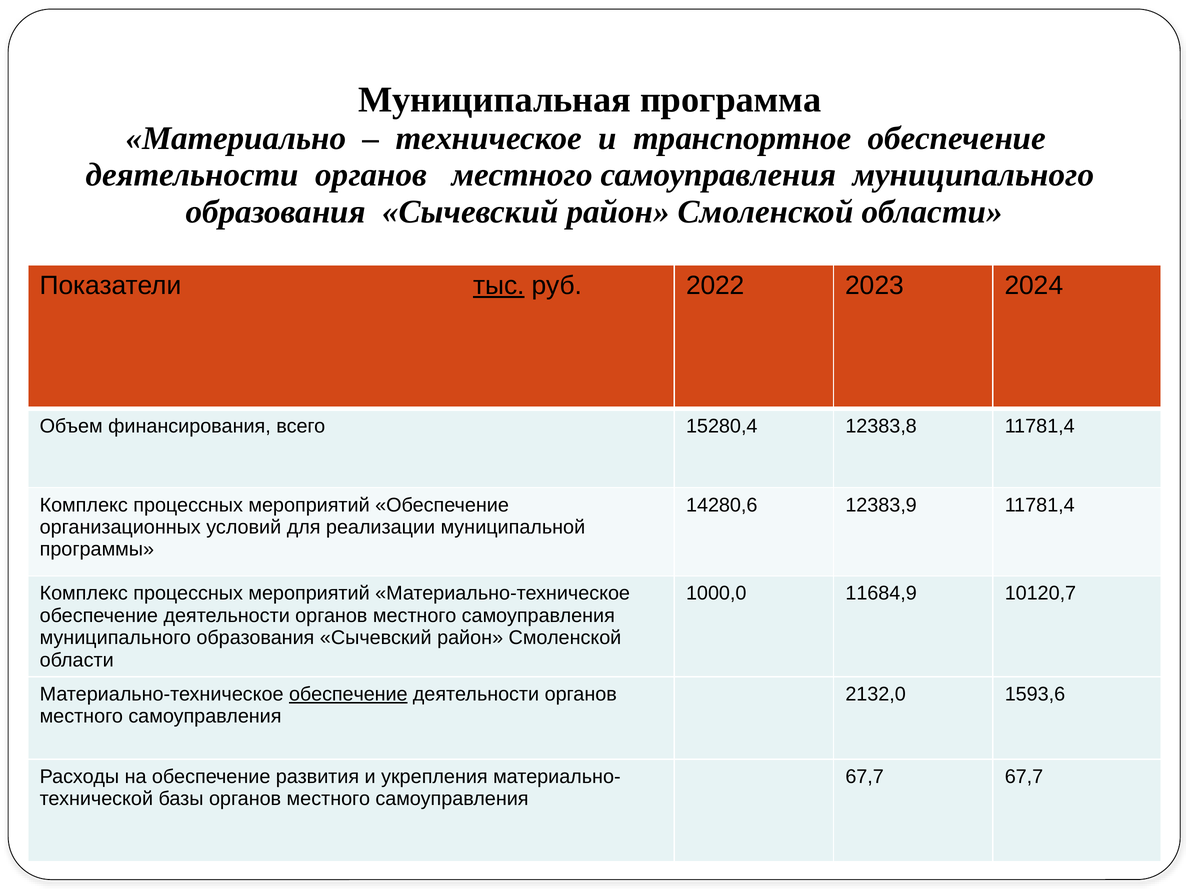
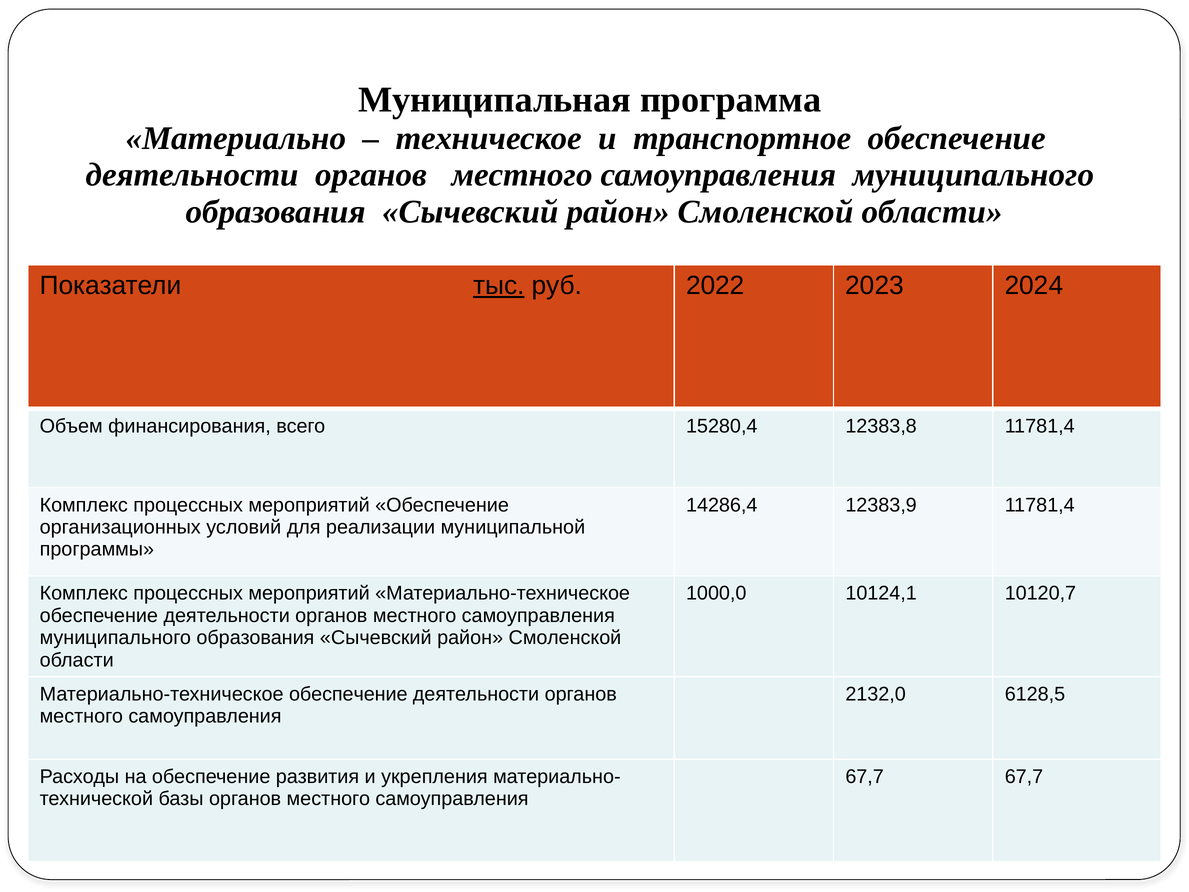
14280,6: 14280,6 -> 14286,4 (722, 505)
11684,9: 11684,9 -> 10124,1 (881, 593)
обеспечение underline: present -> none (348, 694)
1593,6: 1593,6 -> 6128,5 (1035, 694)
